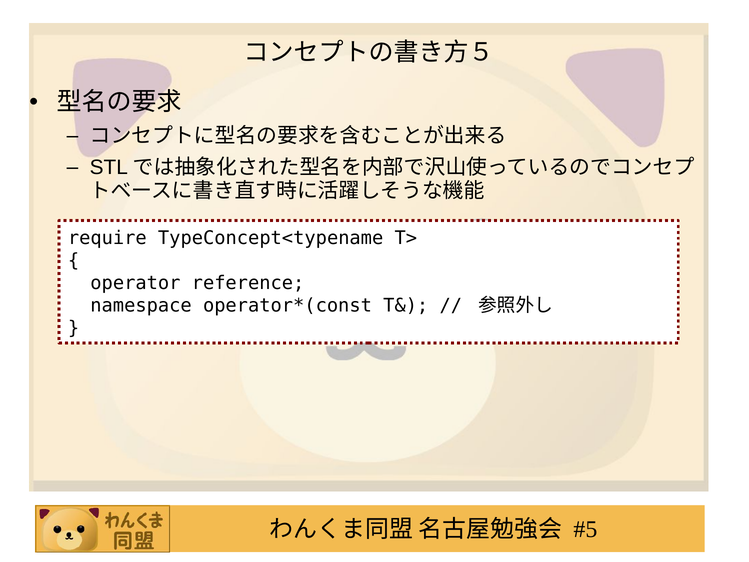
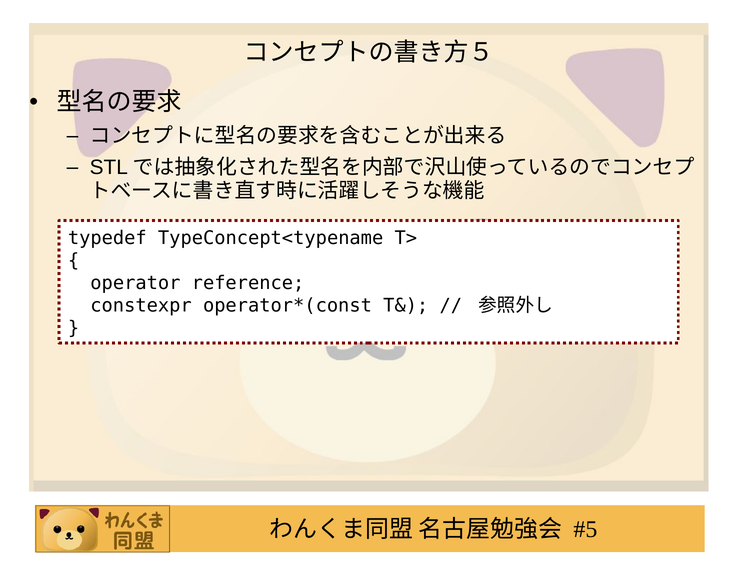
require: require -> typedef (107, 238)
namespace: namespace -> constexpr (141, 305)
